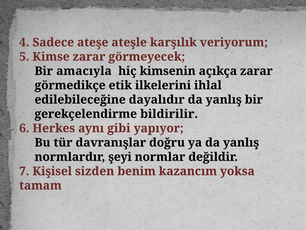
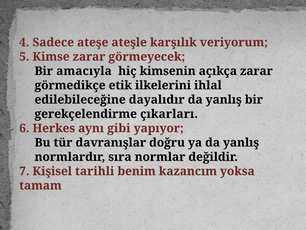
bildirilir: bildirilir -> çıkarları (169, 114)
şeyi: şeyi -> sıra (120, 157)
sizden: sizden -> tarihli (95, 171)
